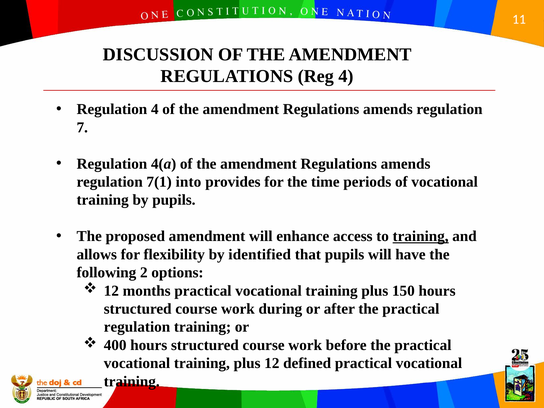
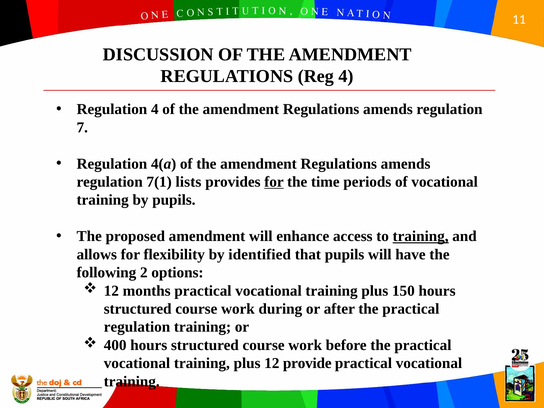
into: into -> lists (188, 182)
for underline: none -> present (274, 182)
defined: defined -> provide (307, 363)
